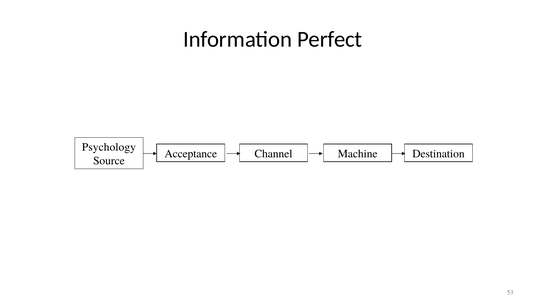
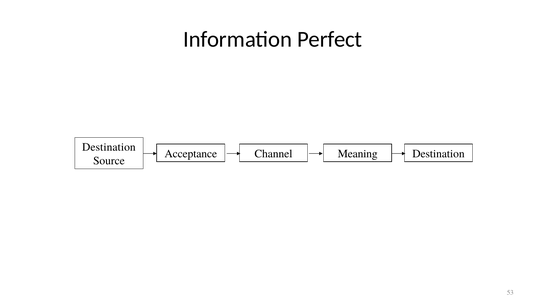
Psychology: Psychology -> Destination (109, 147)
Machine: Machine -> Meaning (358, 153)
